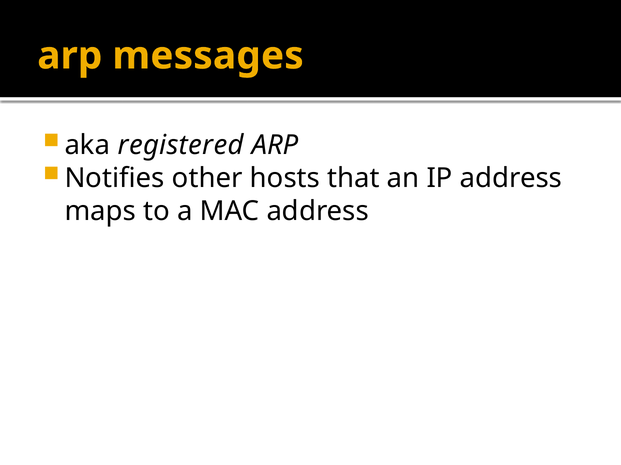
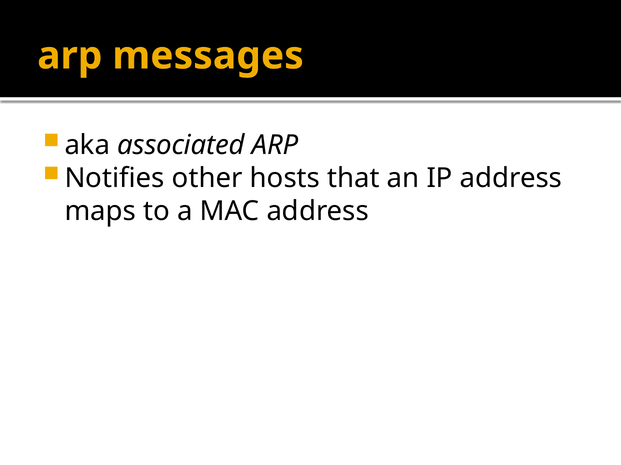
registered: registered -> associated (181, 145)
